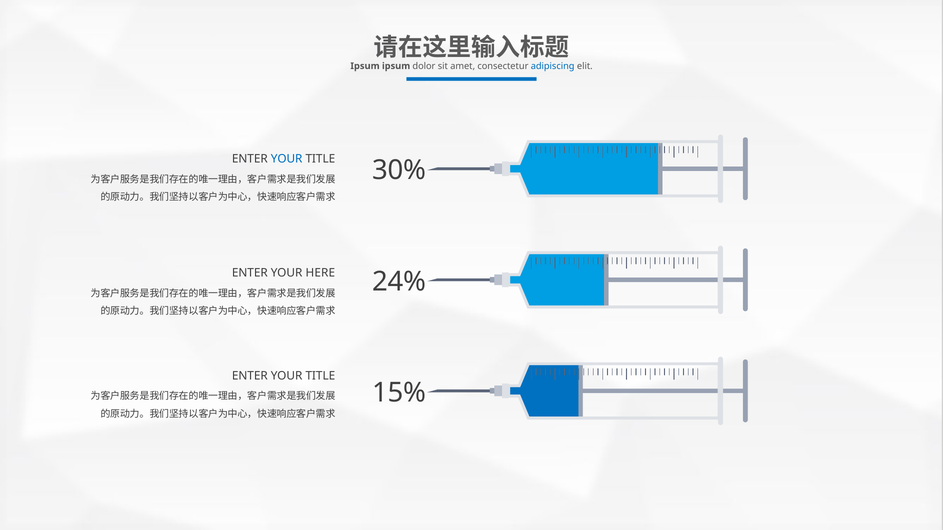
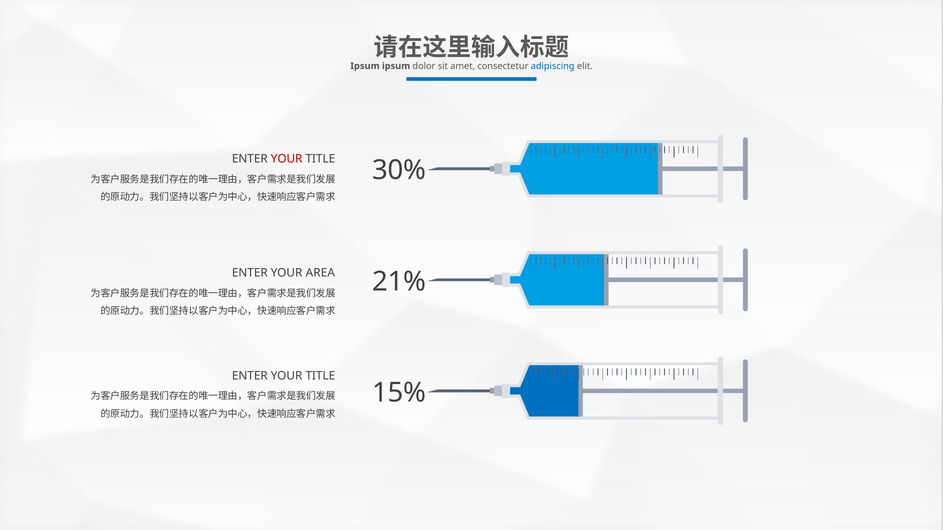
YOUR colour: blue -> red (287, 159)
HERE: HERE -> AREA (320, 273)
24%: 24% -> 21% (399, 282)
